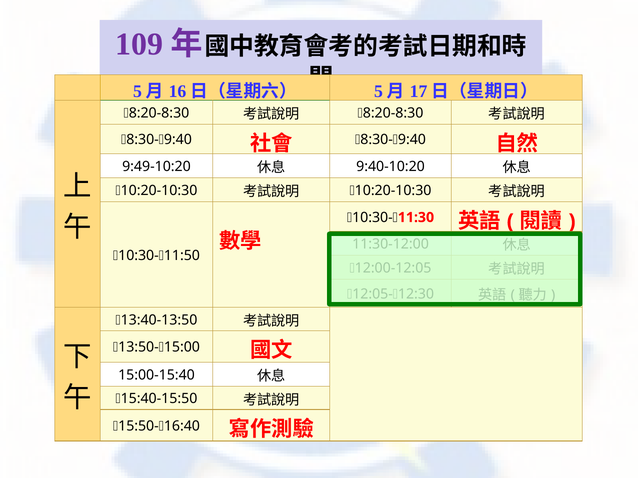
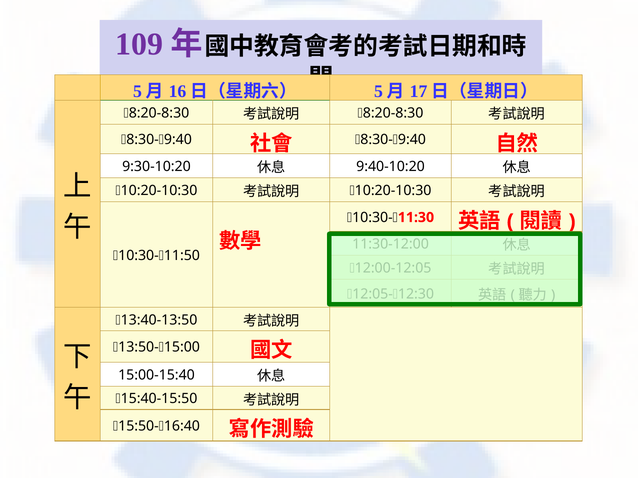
9:49-10:20: 9:49-10:20 -> 9:30-10:20 (156, 167)
